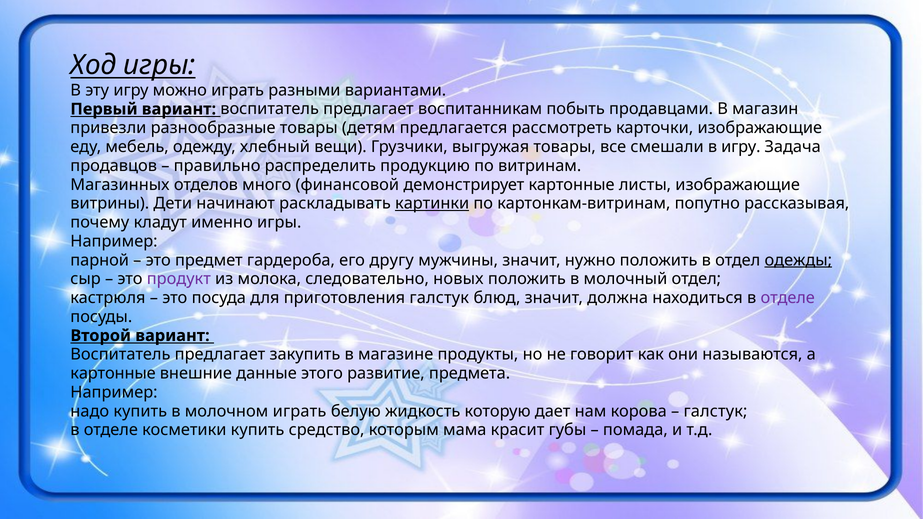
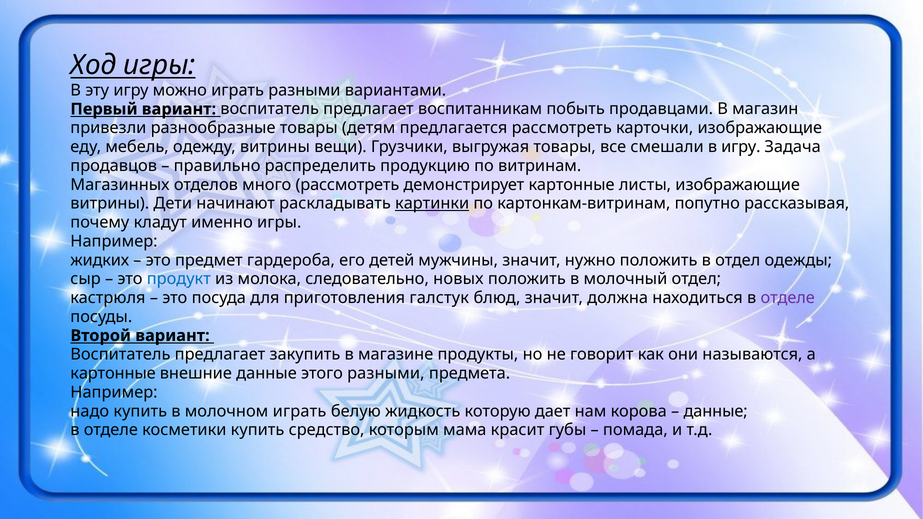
одежду хлебный: хлебный -> витрины (275, 147)
много финансовой: финансовой -> рассмотреть (347, 185)
парной: парной -> жидких (100, 260)
другу: другу -> детей (392, 260)
одежды underline: present -> none (798, 260)
продукт colour: purple -> blue (179, 279)
этого развитие: развитие -> разными (386, 374)
галстук: галстук -> данные (716, 411)
